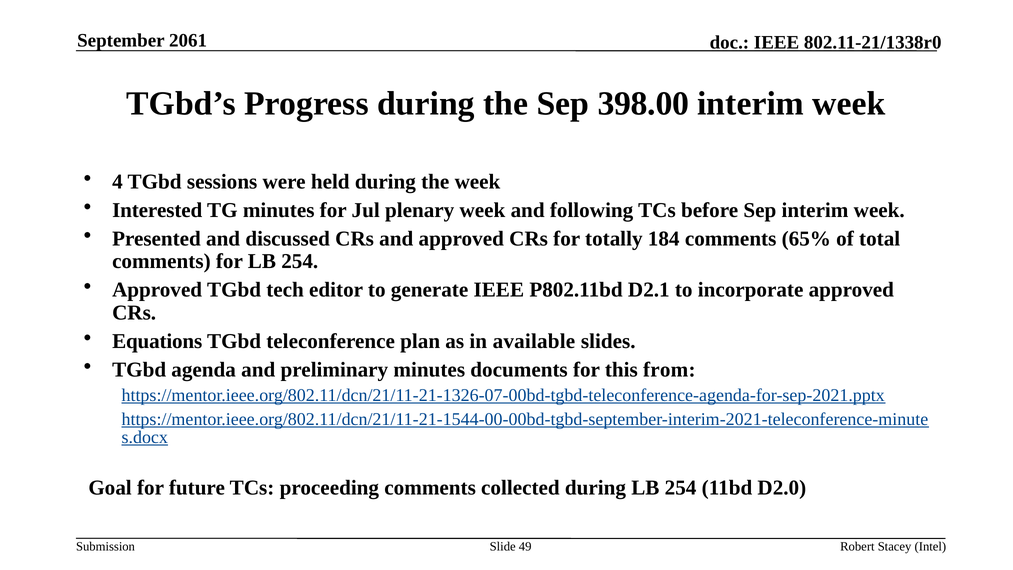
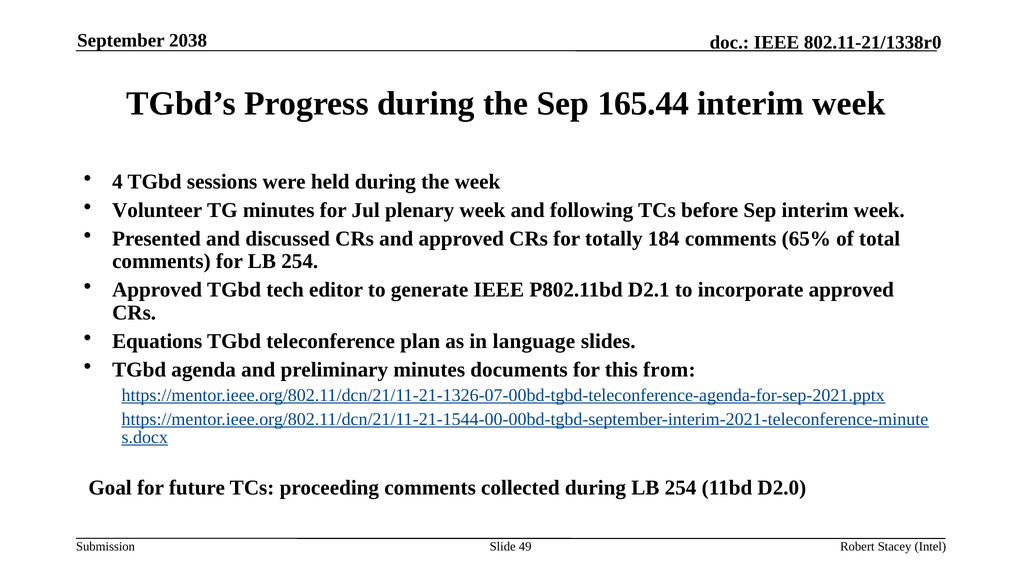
2061: 2061 -> 2038 (188, 40)
398.00: 398.00 -> 165.44 (643, 104)
Interested: Interested -> Volunteer (157, 210)
available: available -> language (534, 341)
